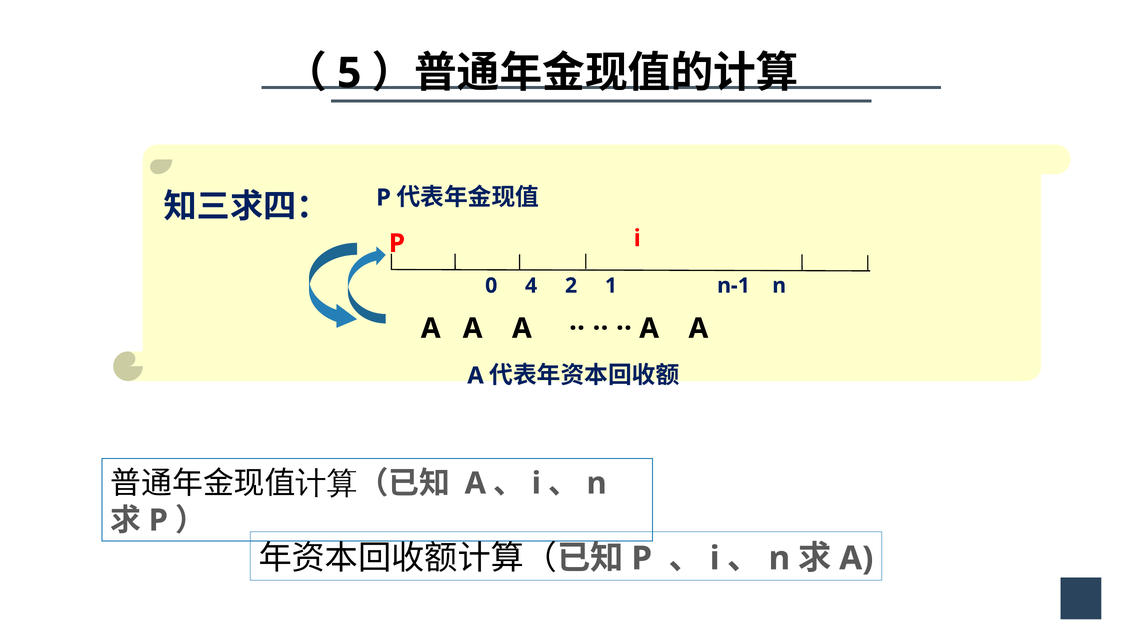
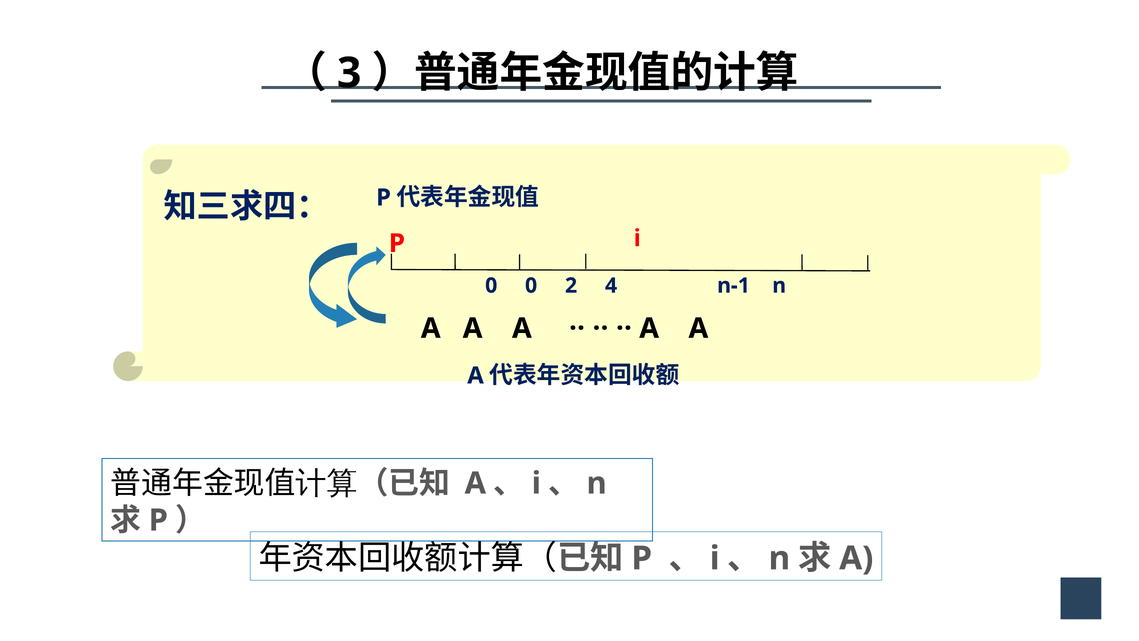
5: 5 -> 3 (349, 73)
0 4: 4 -> 0 (531, 285)
1: 1 -> 4 (611, 285)
